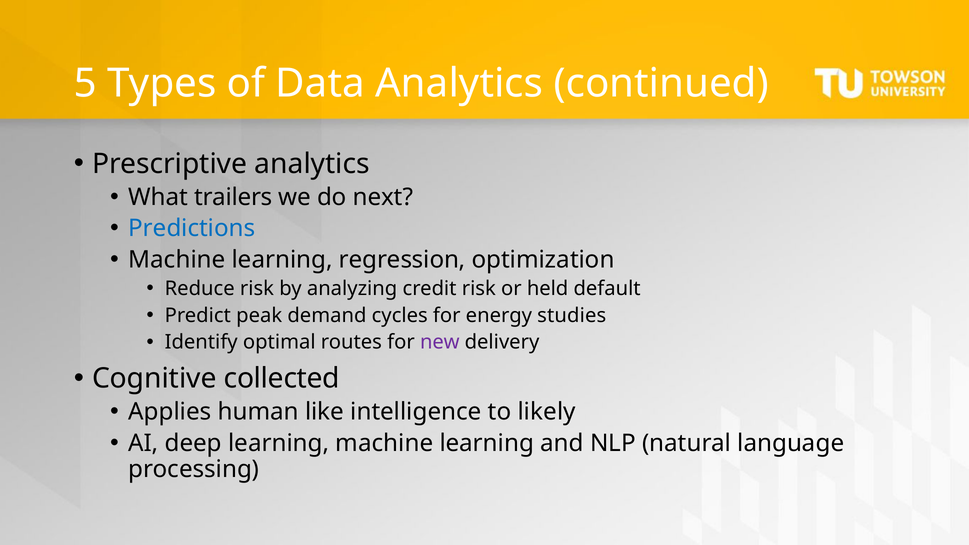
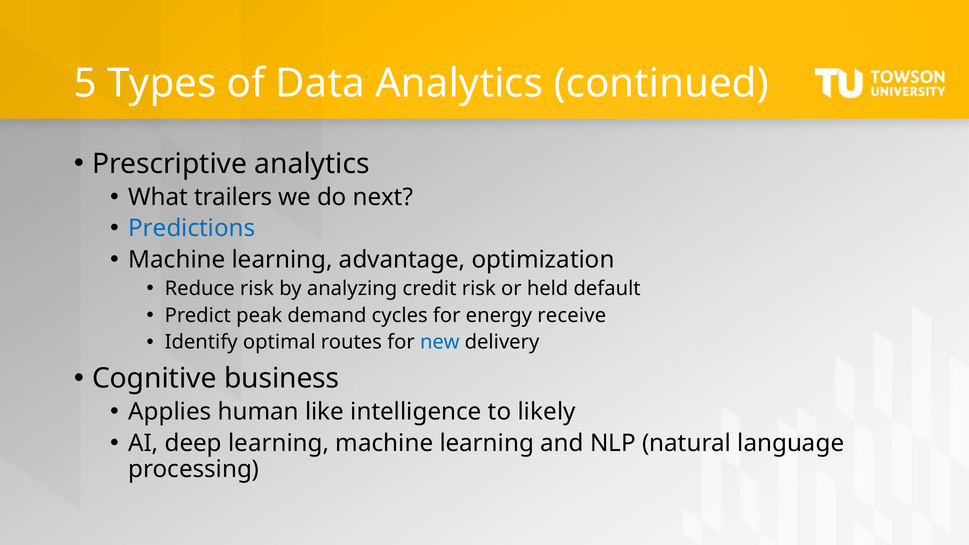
regression: regression -> advantage (402, 260)
studies: studies -> receive (572, 315)
new colour: purple -> blue (440, 342)
collected: collected -> business (282, 379)
